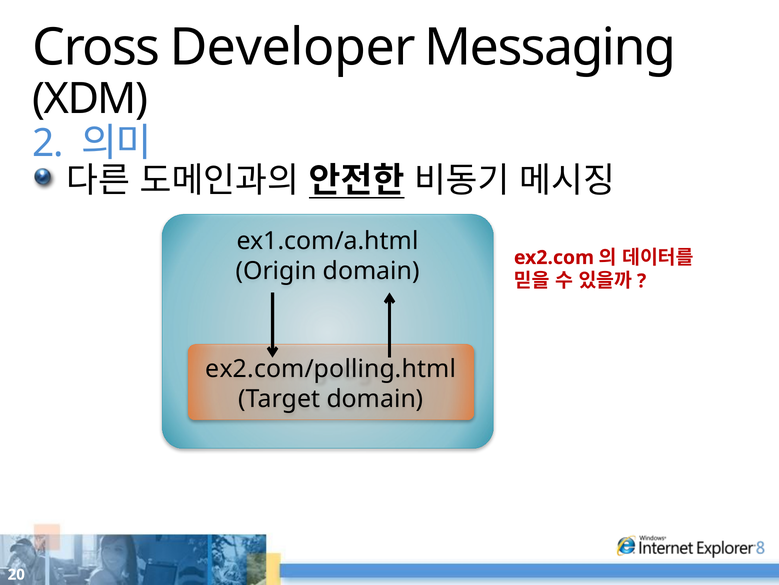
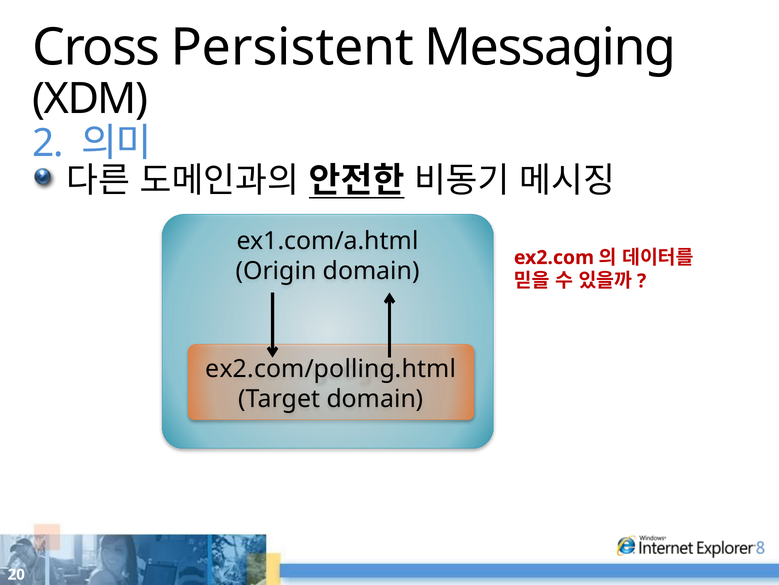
Developer: Developer -> Persistent (292, 47)
